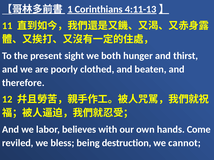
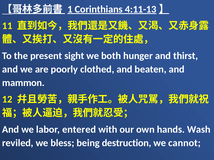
therefore: therefore -> mammon (23, 83)
believes: believes -> entered (79, 130)
Come: Come -> Wash (199, 130)
